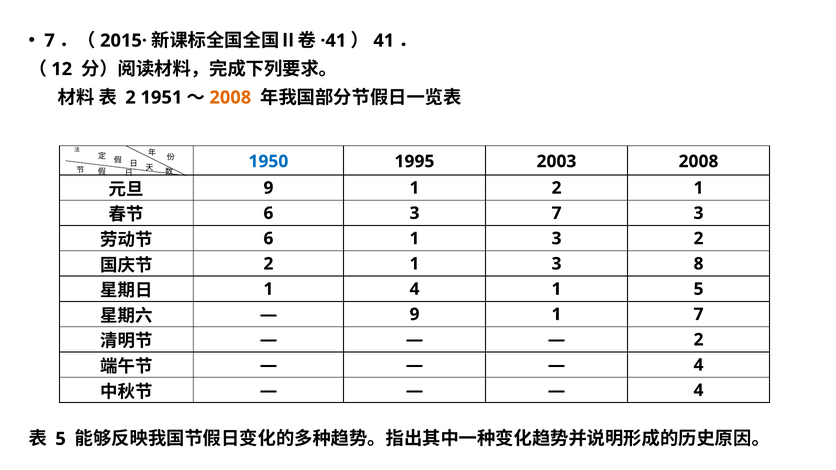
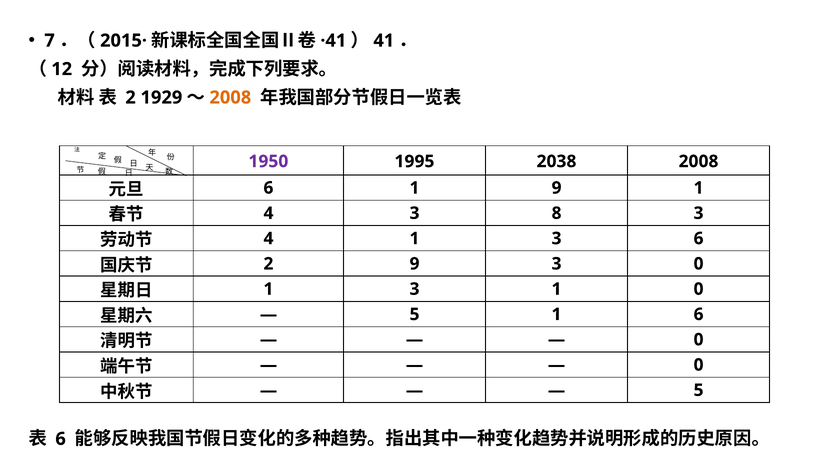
1951: 1951 -> 1929 (161, 98)
1950 colour: blue -> purple (268, 162)
2003: 2003 -> 2038 (556, 162)
9: 9 -> 6 (268, 188)
1 2: 2 -> 9 (557, 188)
6: 6 -> 4 (268, 213)
3 7: 7 -> 8 (557, 213)
6: 6 -> 4 (268, 239)
3 2: 2 -> 6 (699, 239)
1: 1 -> 9 (415, 264)
3 8: 8 -> 0 (699, 264)
4: 4 -> 3 (415, 289)
1 5: 5 -> 0 (699, 289)
9: 9 -> 5 (415, 315)
1 7: 7 -> 6 (699, 315)
2: 2 -> 0 (699, 340)
4: 4 -> 0 (699, 365)
4: 4 -> 5 (699, 390)
5: 5 -> 6 (61, 439)
